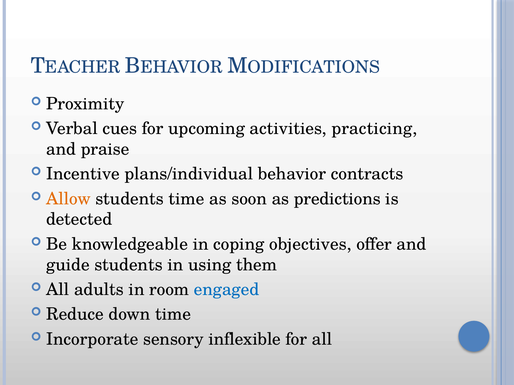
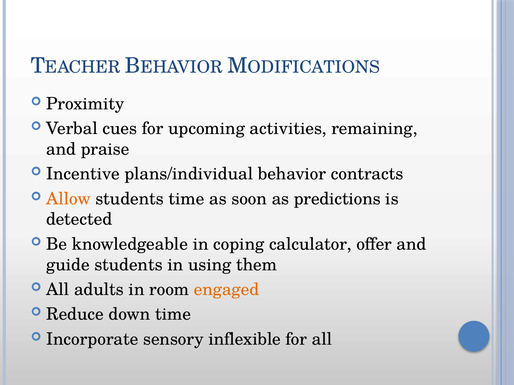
practicing: practicing -> remaining (374, 129)
objectives: objectives -> calculator (310, 244)
engaged colour: blue -> orange (227, 290)
